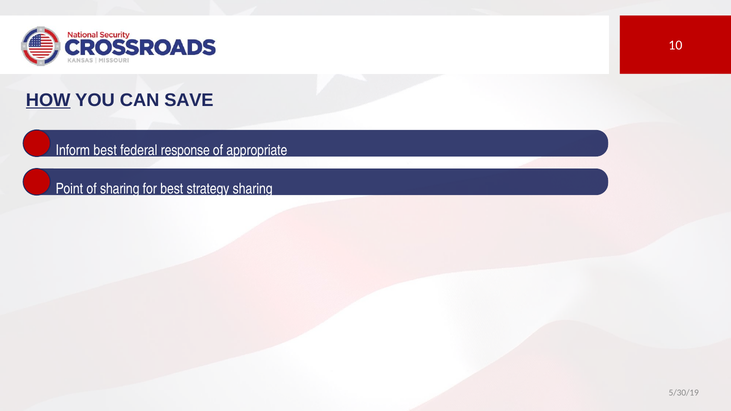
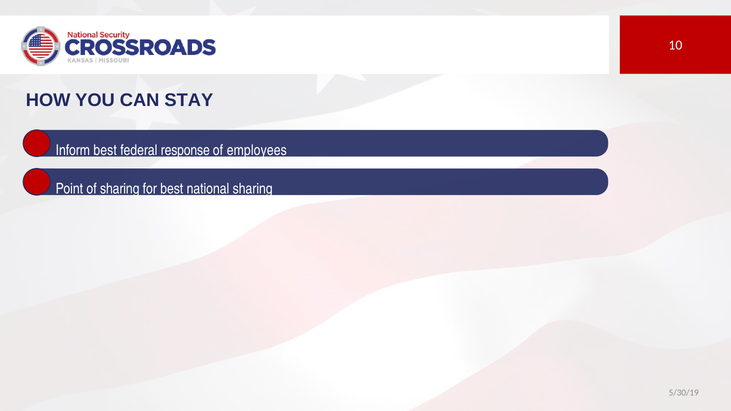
HOW underline: present -> none (48, 100)
SAVE: SAVE -> STAY (189, 100)
appropriate: appropriate -> employees (257, 150)
strategy: strategy -> national (208, 189)
